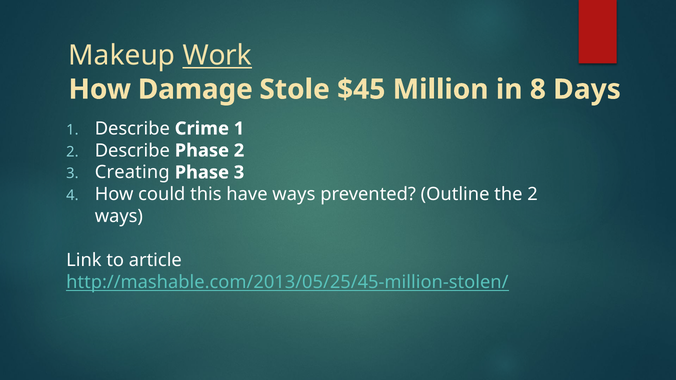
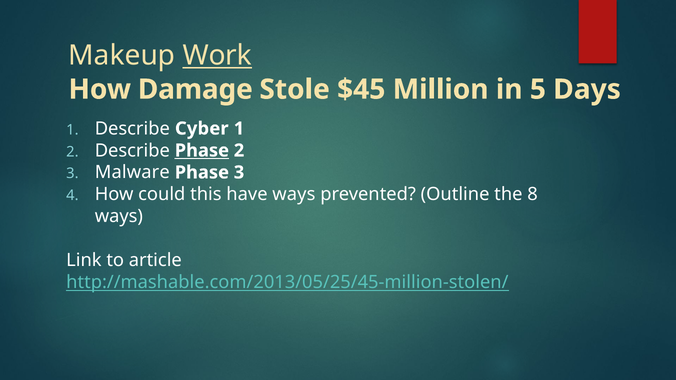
8: 8 -> 5 (538, 89)
Crime: Crime -> Cyber (202, 129)
Phase underline: none -> present (202, 151)
Creating: Creating -> Malware (132, 173)
the 2: 2 -> 8 (533, 195)
